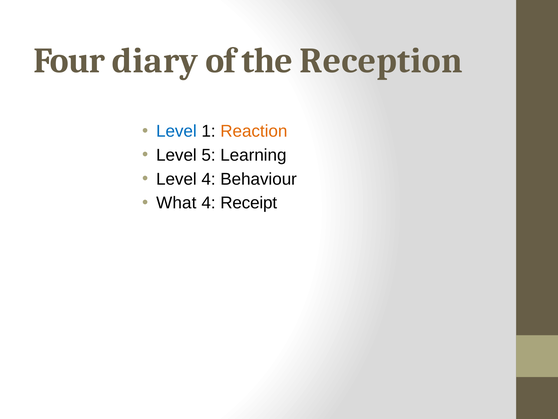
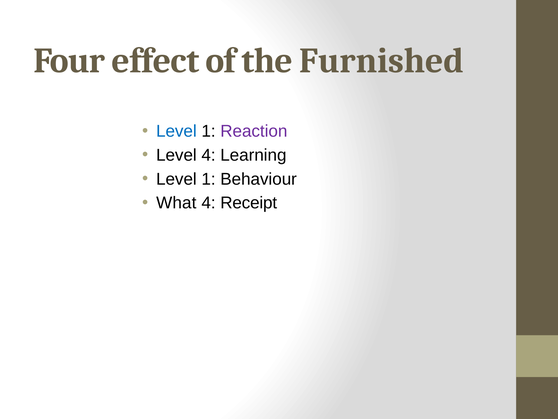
diary: diary -> effect (155, 61)
Reception: Reception -> Furnished (381, 61)
Reaction colour: orange -> purple (254, 131)
Level 5: 5 -> 4 (209, 155)
4: 4 -> 1 (209, 179)
